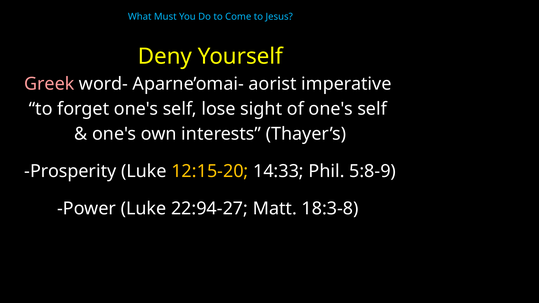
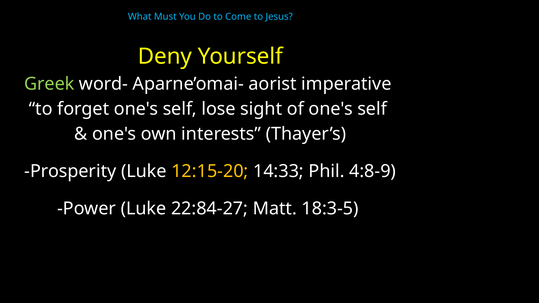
Greek colour: pink -> light green (49, 84)
5:8-9: 5:8-9 -> 4:8-9 (373, 171)
22:94-27: 22:94-27 -> 22:84-27 (210, 209)
18:3-8: 18:3-8 -> 18:3-5 (330, 209)
